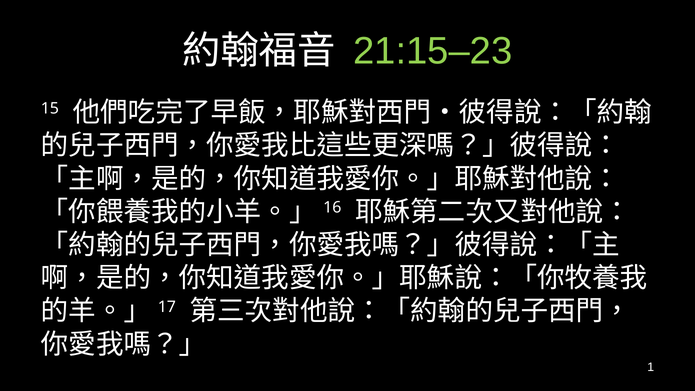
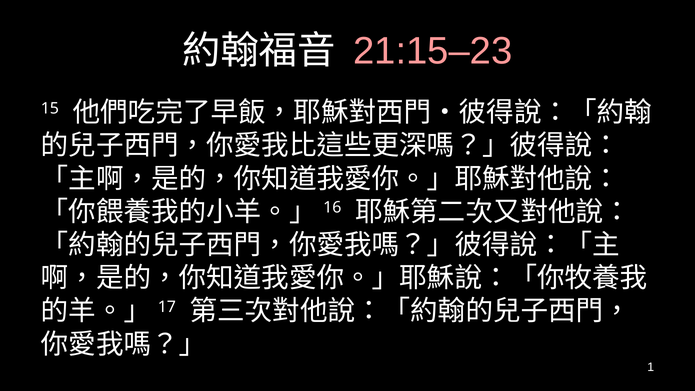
21:15–23 colour: light green -> pink (433, 51)
